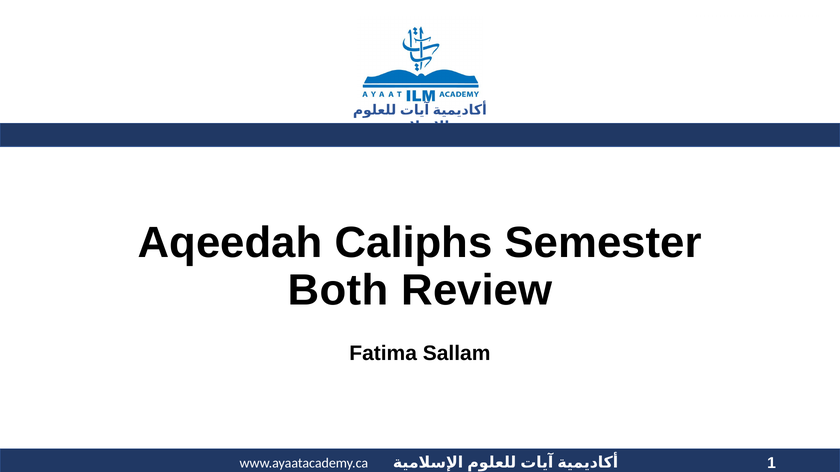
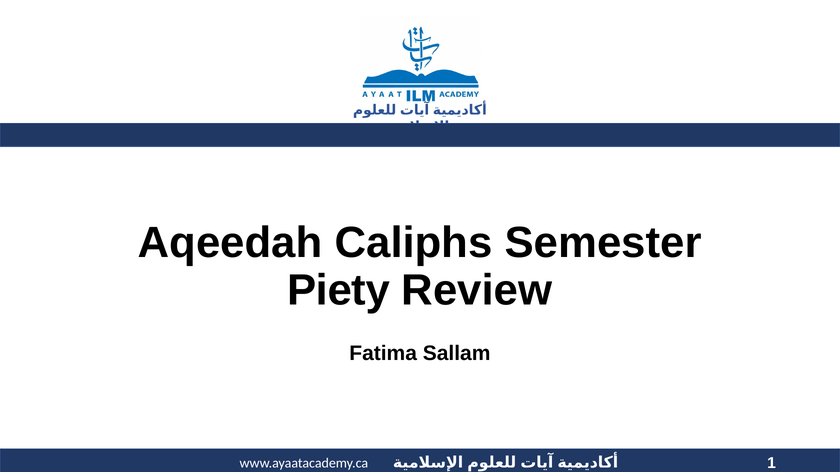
Both: Both -> Piety (339, 291)
